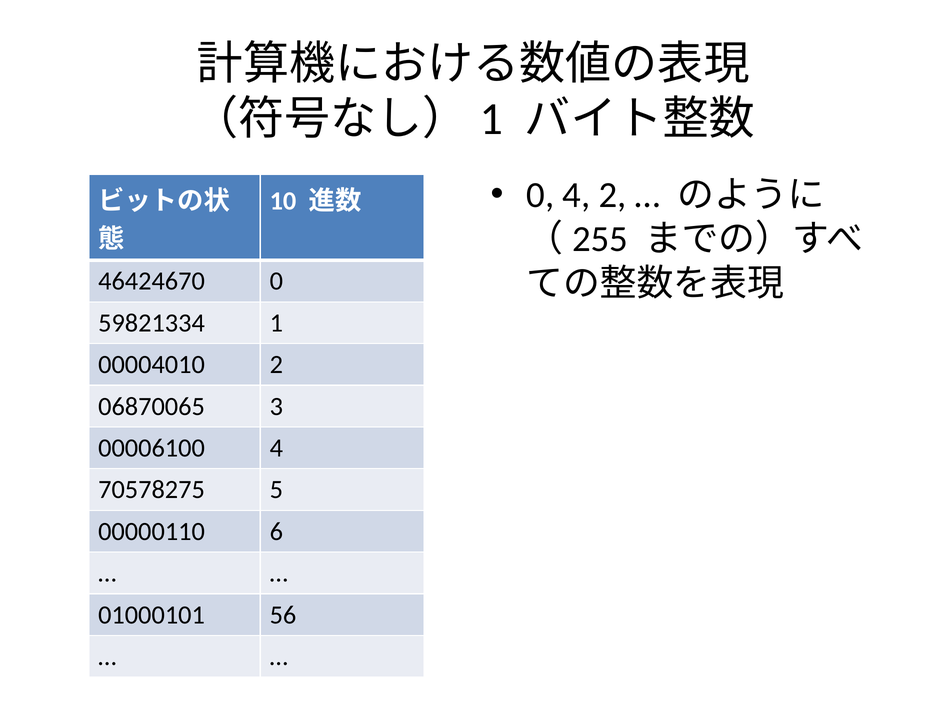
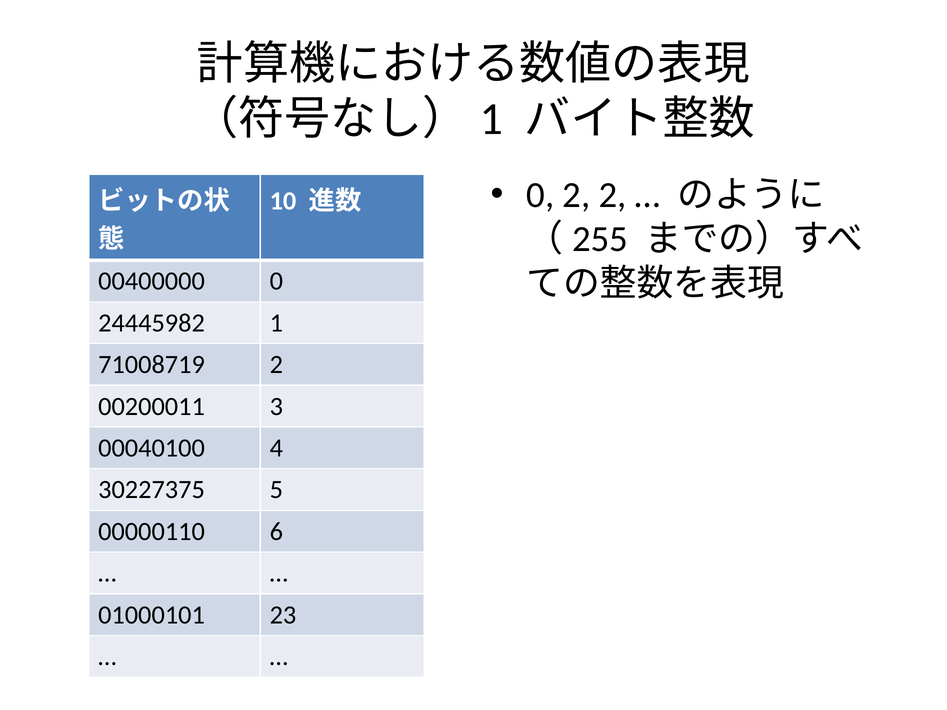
0 4: 4 -> 2 (576, 195)
46424670: 46424670 -> 00400000 (152, 281)
59821334: 59821334 -> 24445982 (152, 323)
00004010: 00004010 -> 71008719 (152, 365)
06870065: 06870065 -> 00200011 (152, 407)
00006100: 00006100 -> 00040100 (152, 448)
70578275: 70578275 -> 30227375 (152, 490)
56: 56 -> 23 (283, 615)
